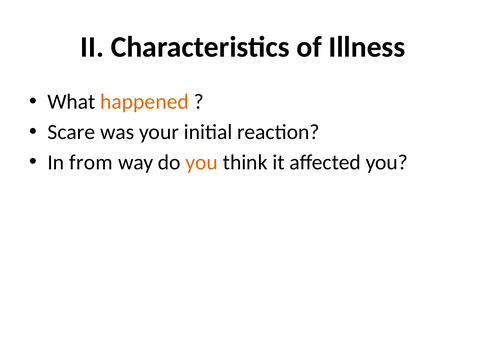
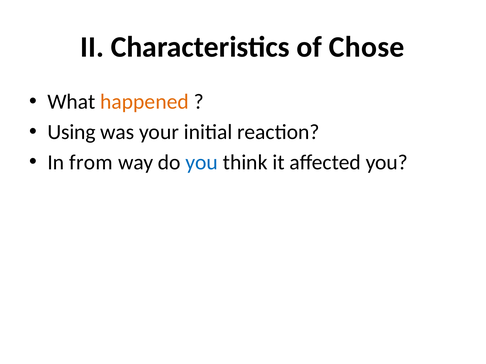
Illness: Illness -> Chose (367, 47)
Scare: Scare -> Using (71, 132)
you colour: orange -> blue (202, 162)
